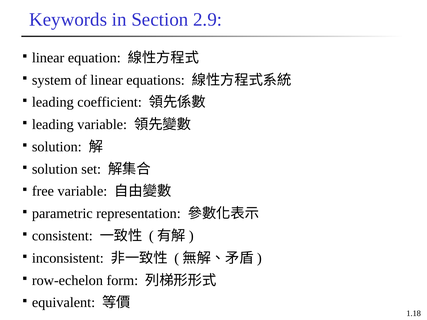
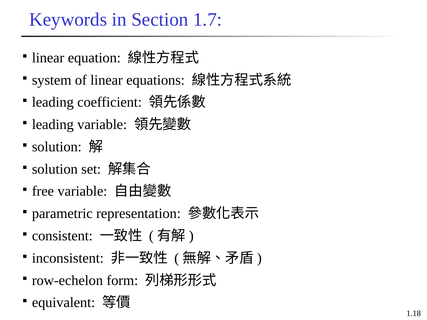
2.9: 2.9 -> 1.7 (208, 19)
